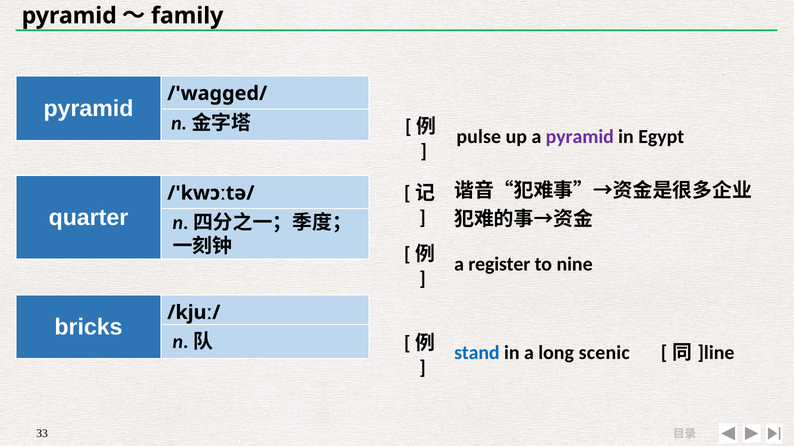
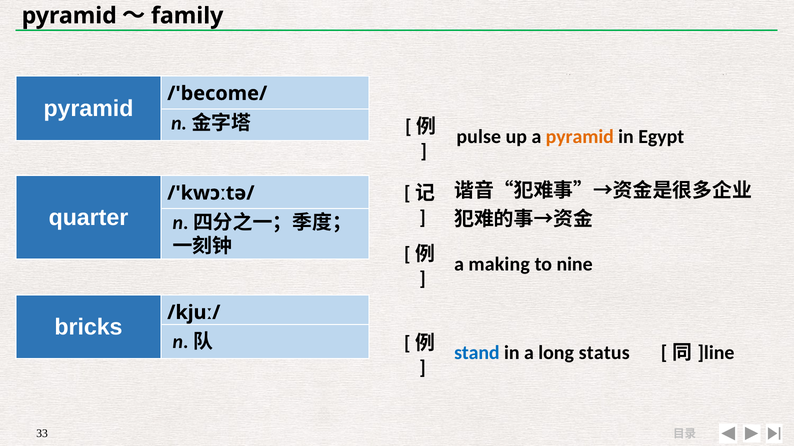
/'wagged/: /'wagged/ -> /'become/ (217, 94)
pyramid colour: purple -> orange (580, 137)
register: register -> making (499, 265)
scenic: scenic -> status (604, 353)
